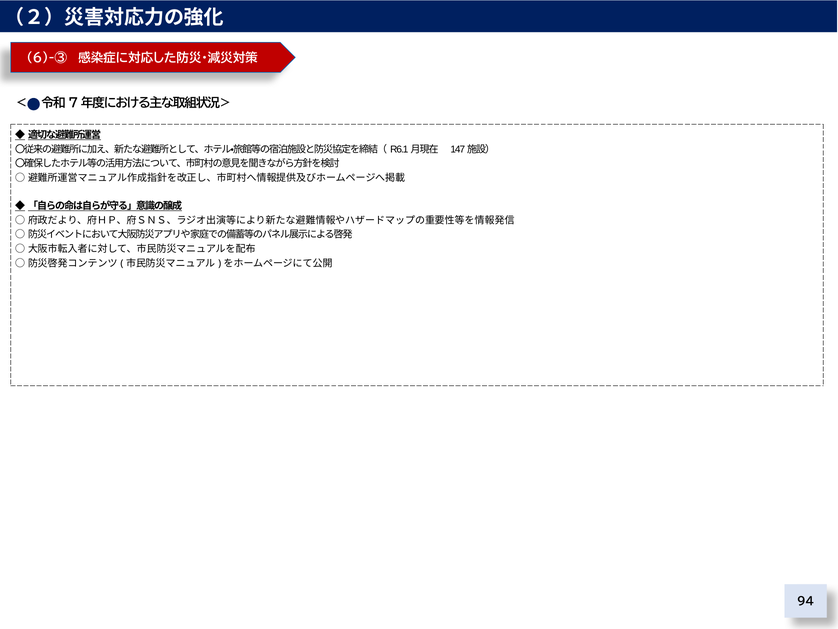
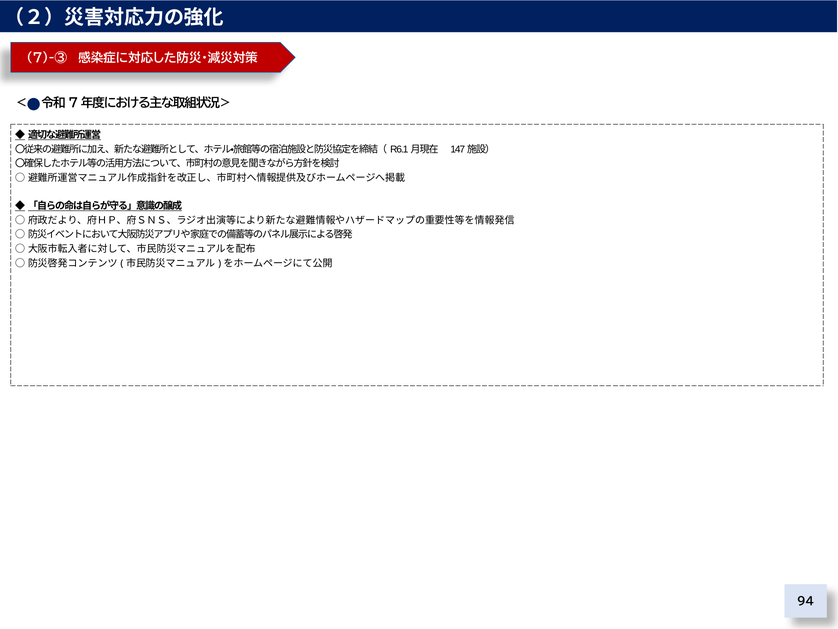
6)-③: 6)-③ -> 7)-③ (47, 58)
